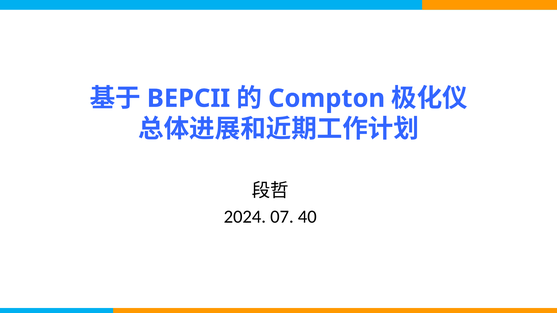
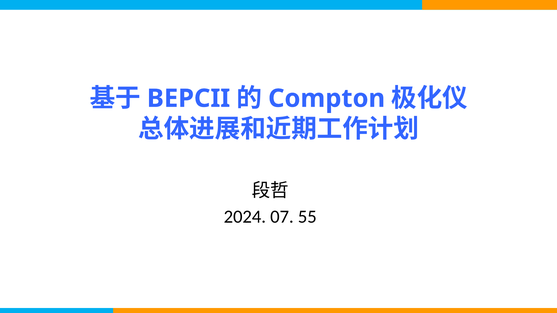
40: 40 -> 55 (307, 217)
